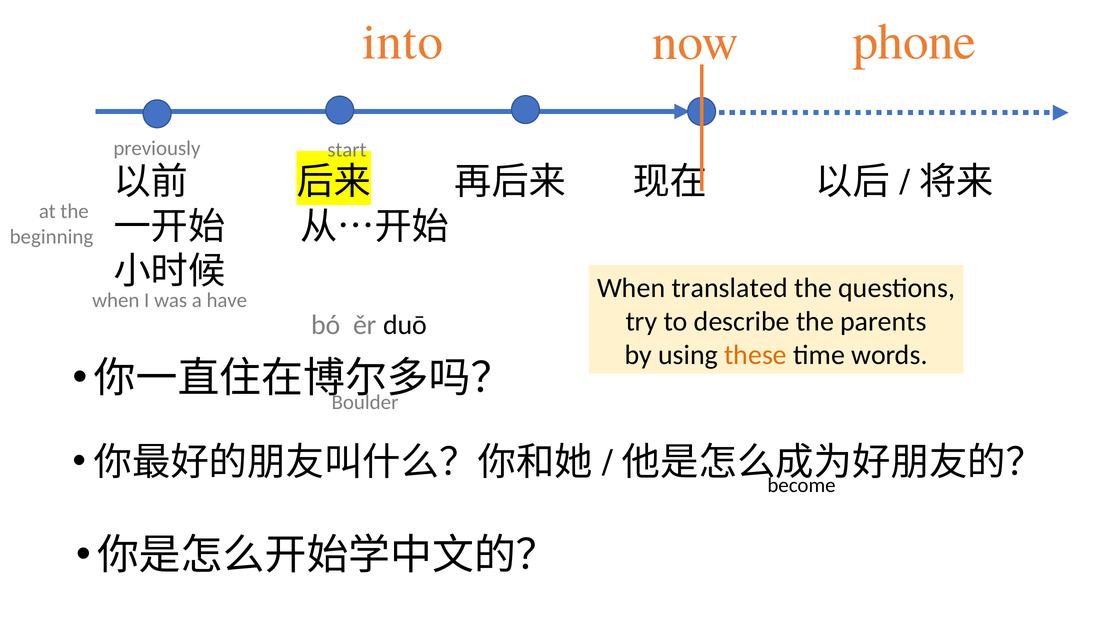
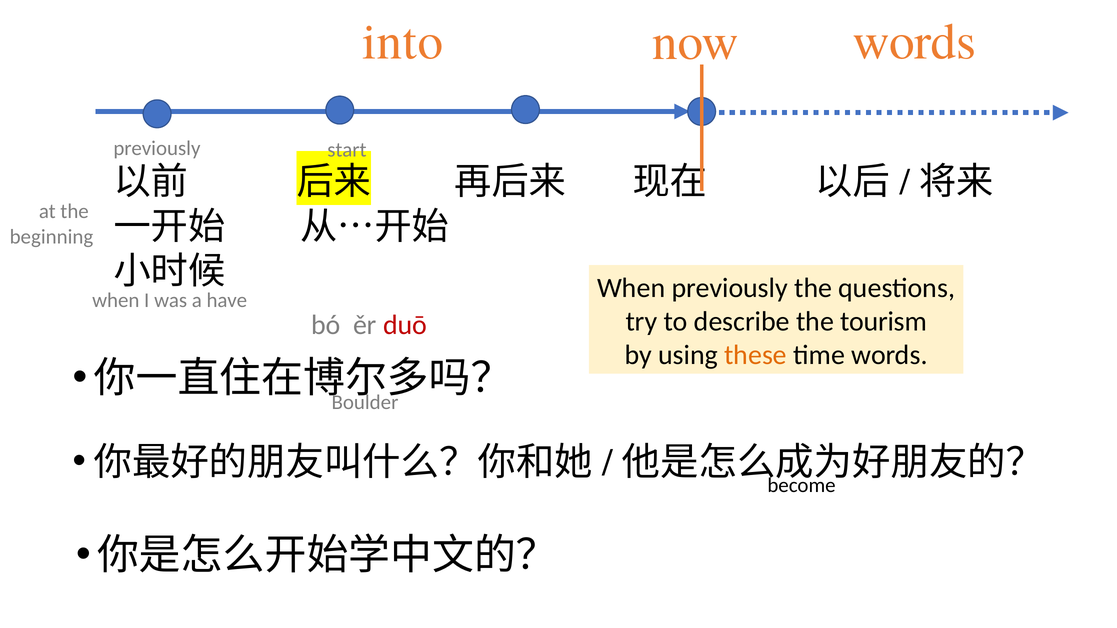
phone: phone -> words (914, 42)
When translated: translated -> previously (730, 288)
parents: parents -> tourism (884, 321)
duō colour: black -> red (405, 325)
